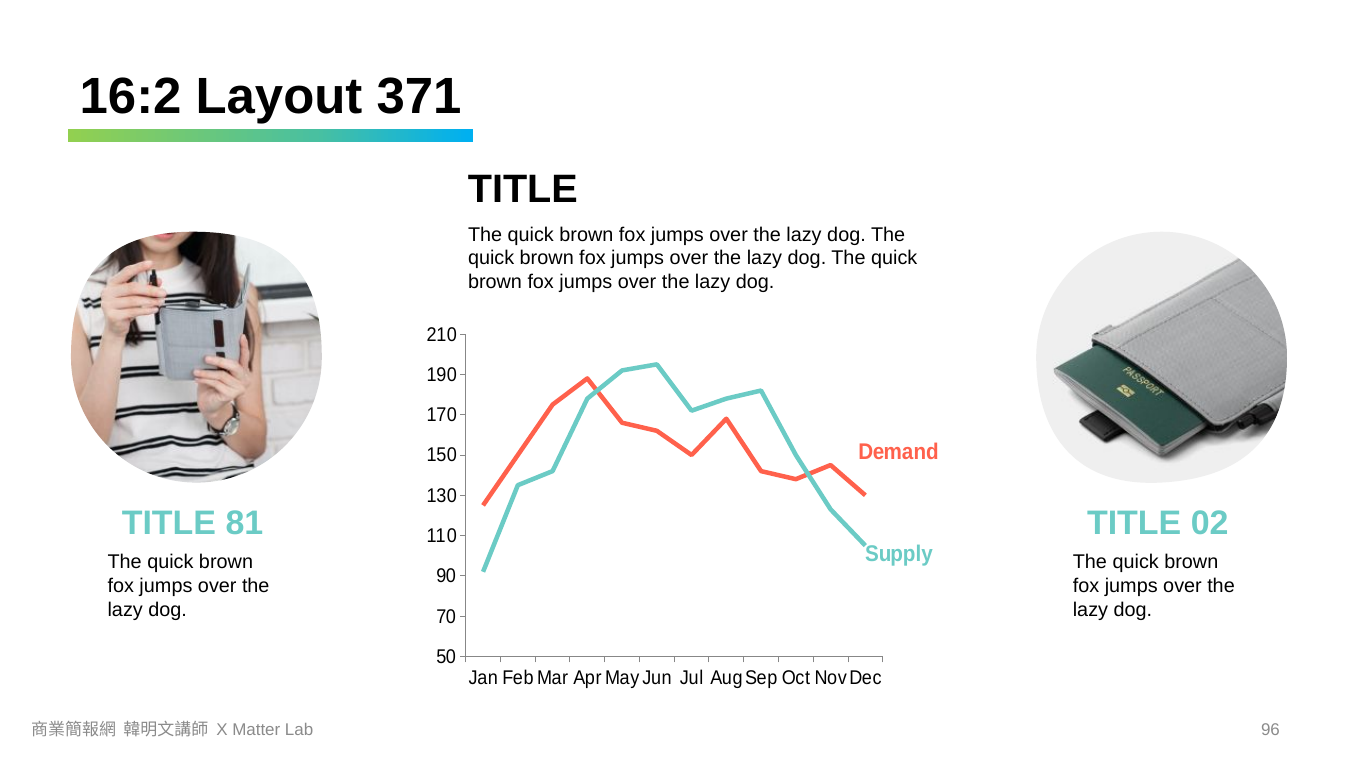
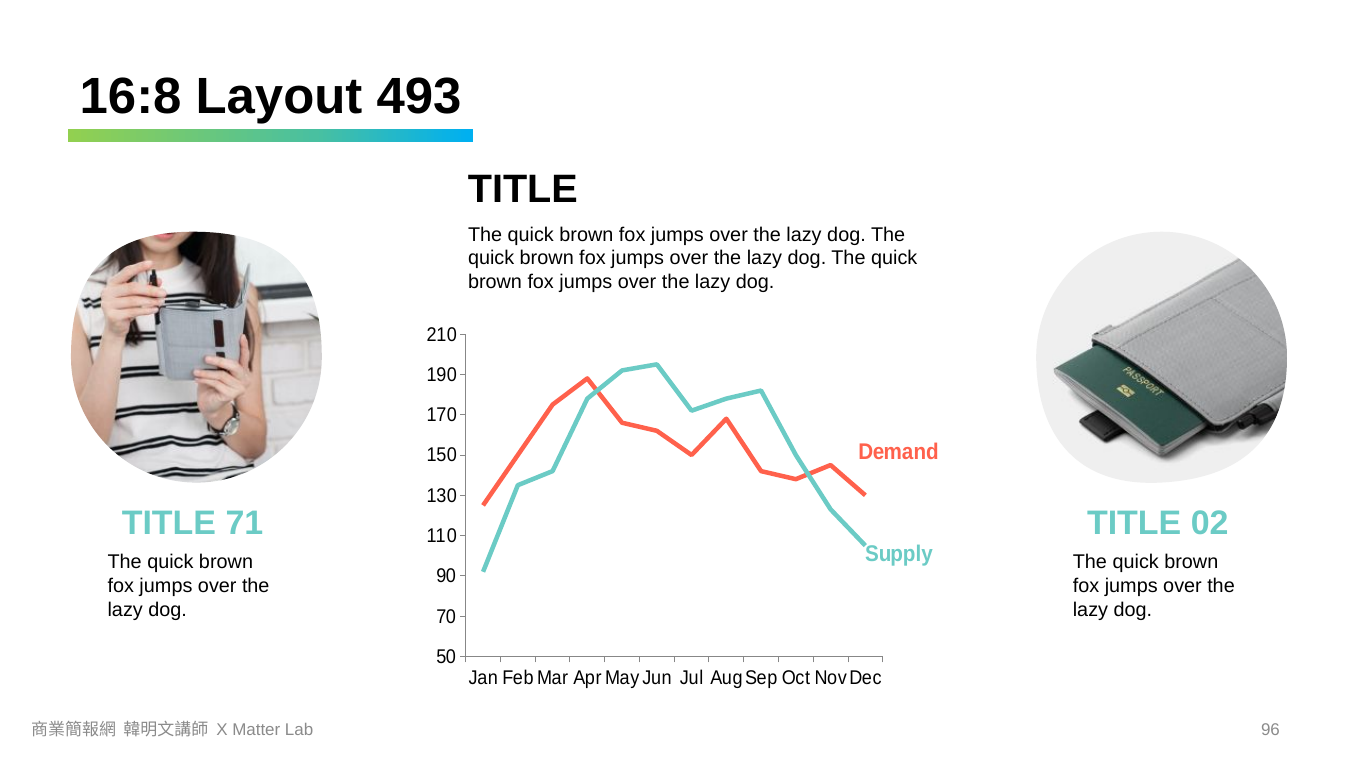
16:2: 16:2 -> 16:8 (131, 96)
371: 371 -> 493 (419, 96)
81: 81 -> 71 (244, 523)
